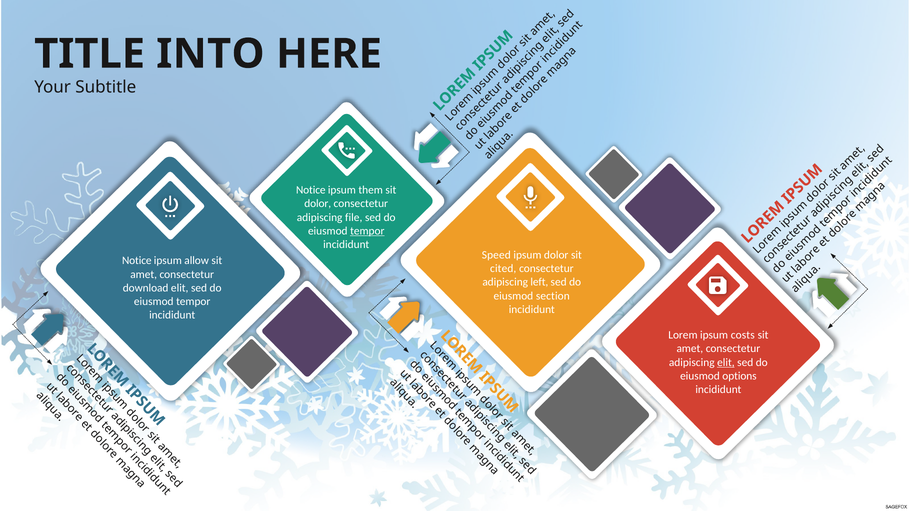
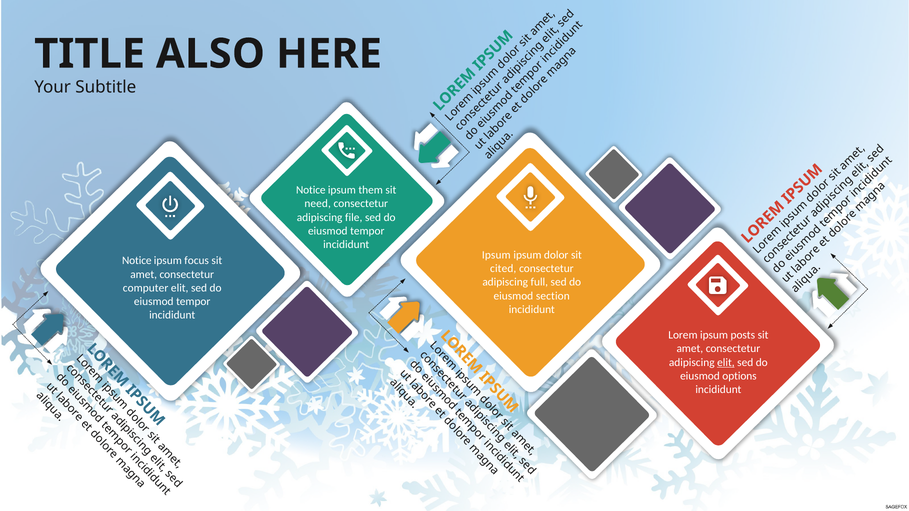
INTO: INTO -> ALSO (210, 54)
dolor: dolor -> need (318, 204)
tempor underline: present -> none (367, 231)
Speed: Speed -> Ipsum (496, 255)
allow: allow -> focus (197, 261)
left: left -> full (539, 282)
download: download -> computer (146, 288)
costs: costs -> posts (743, 335)
